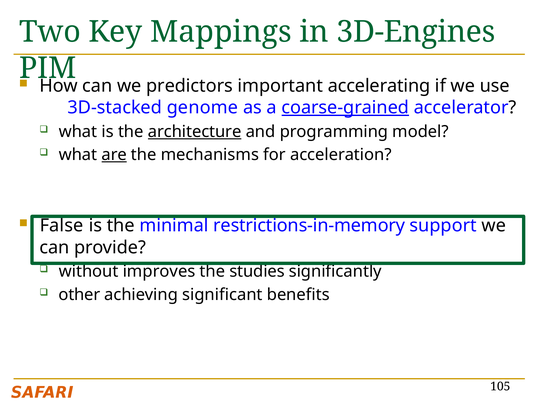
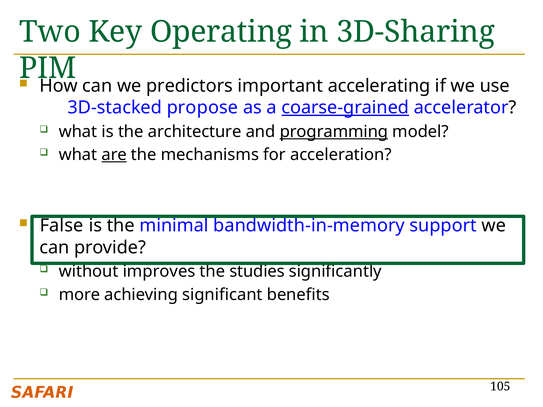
Mappings: Mappings -> Operating (221, 32)
3D-Engines: 3D-Engines -> 3D-Sharing (416, 32)
genome: genome -> propose (202, 108)
architecture underline: present -> none (195, 132)
programming underline: none -> present (334, 132)
restrictions-in-memory: restrictions-in-memory -> bandwidth-in-memory (309, 226)
other: other -> more (79, 295)
